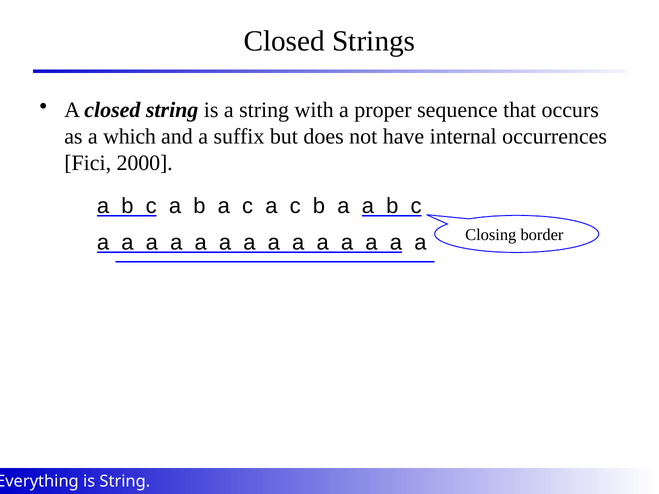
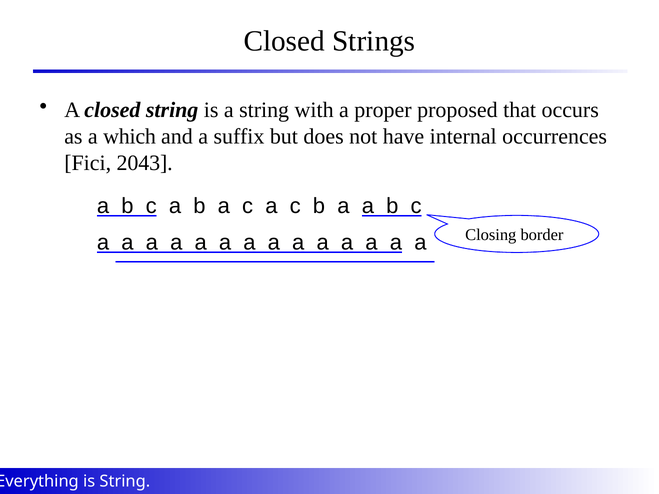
sequence: sequence -> proposed (457, 110)
2000: 2000 -> 2043 (145, 163)
